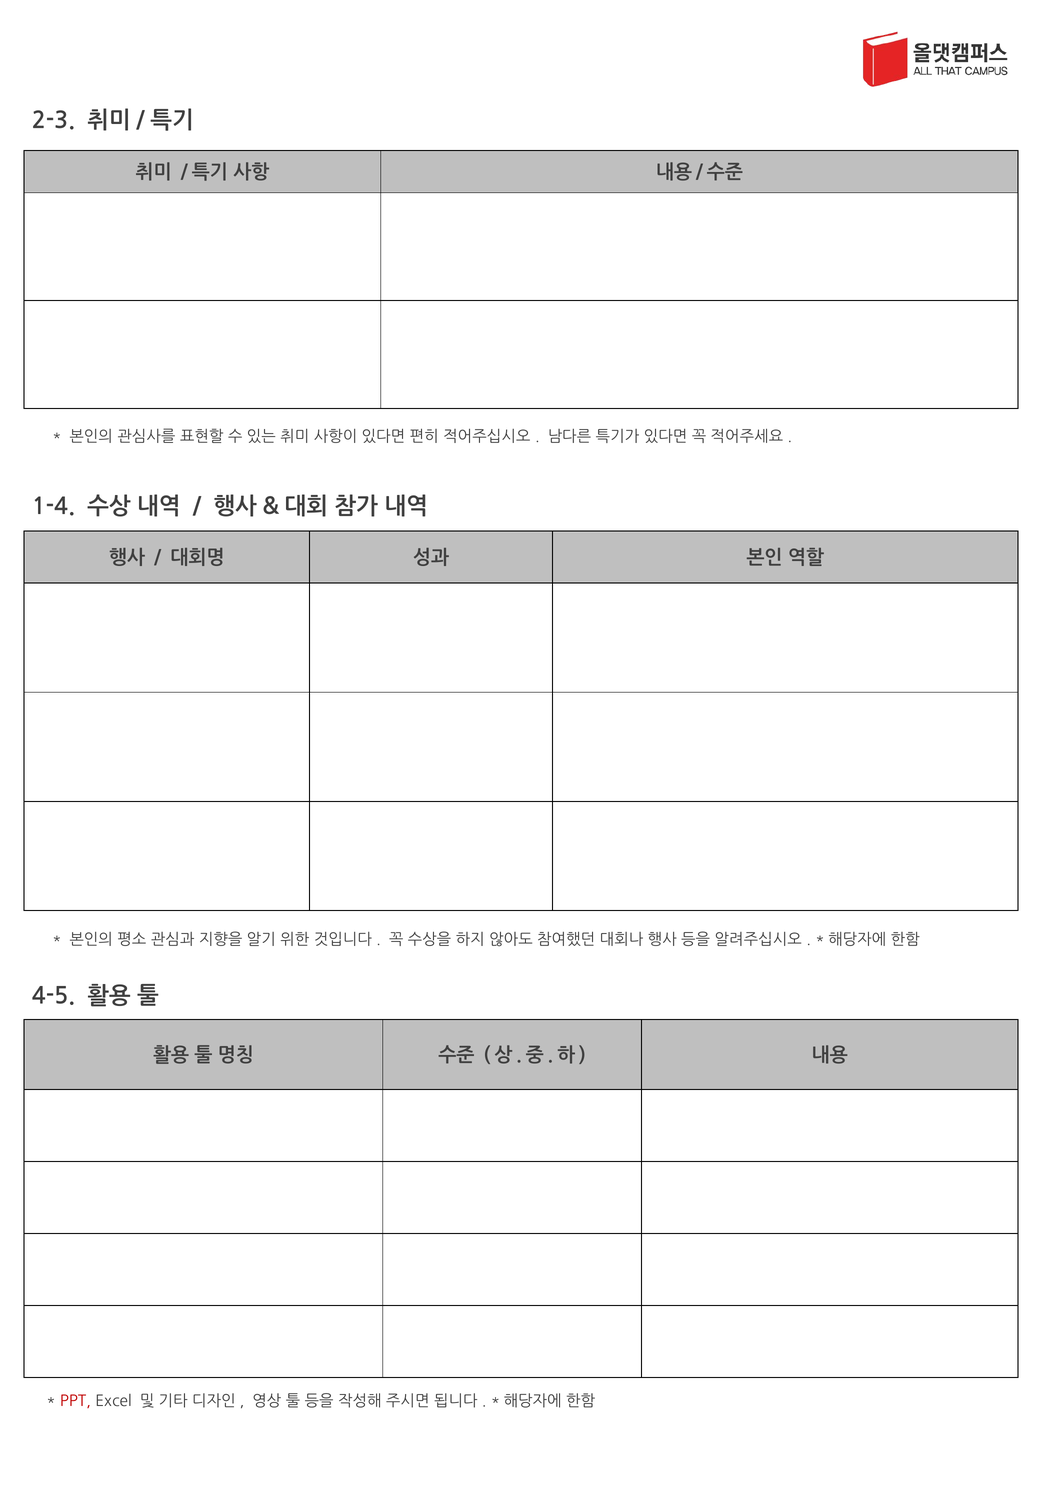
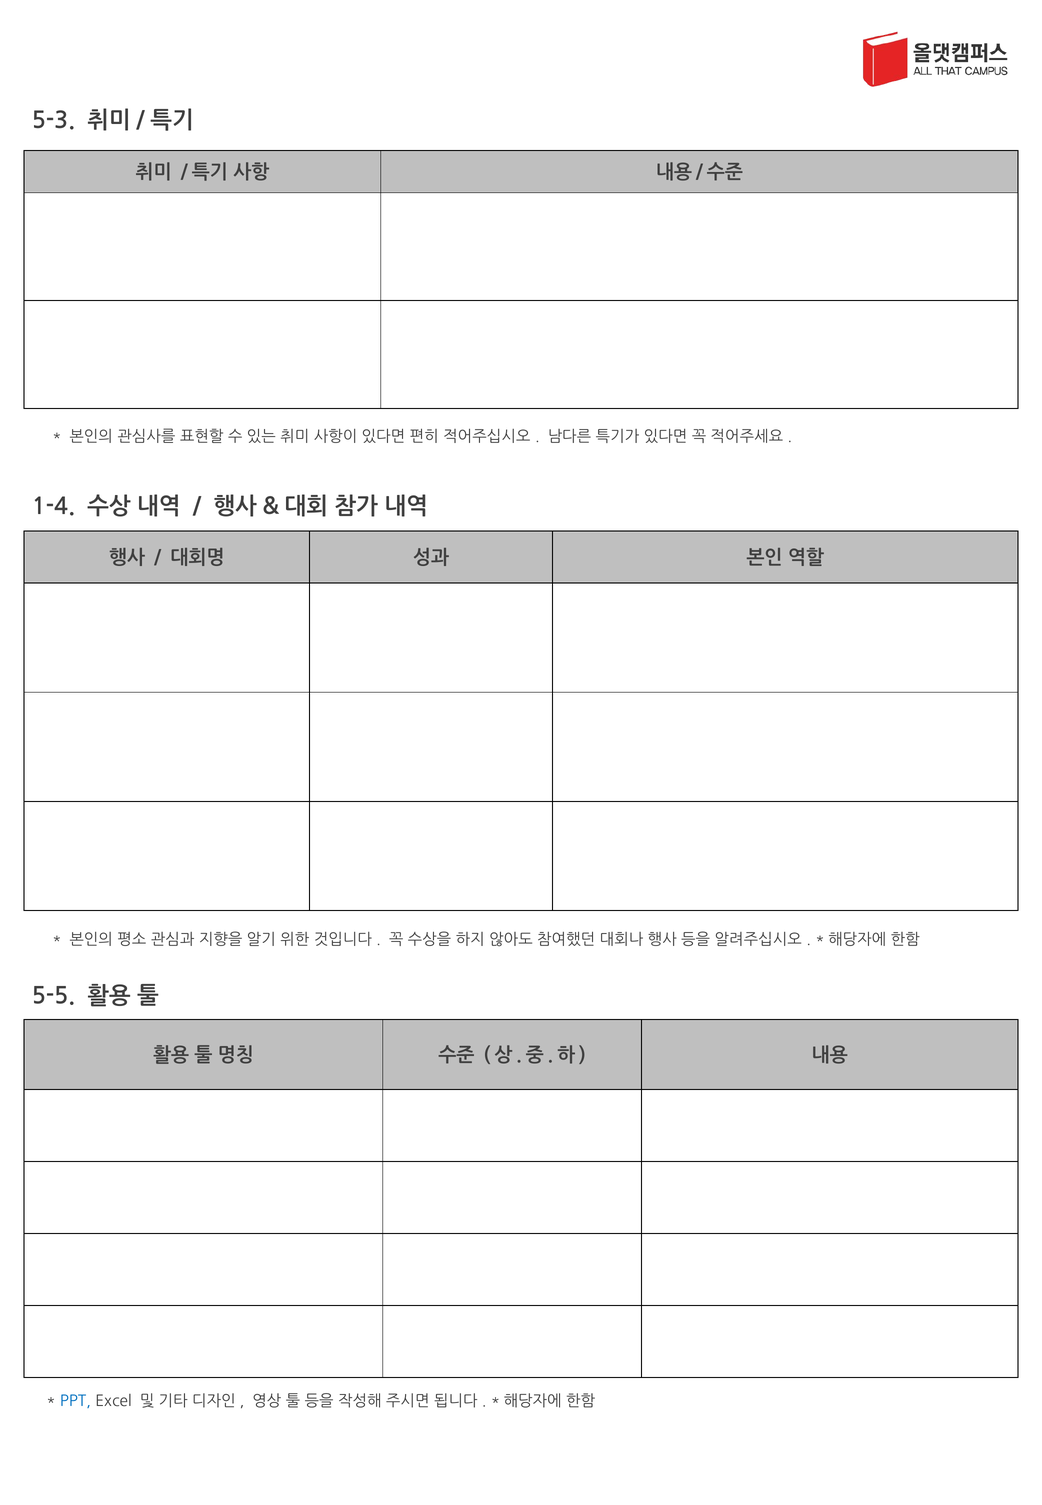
2-3: 2-3 -> 5-3 (54, 121)
4-5: 4-5 -> 5-5 (54, 996)
PPT colour: red -> blue (75, 1401)
